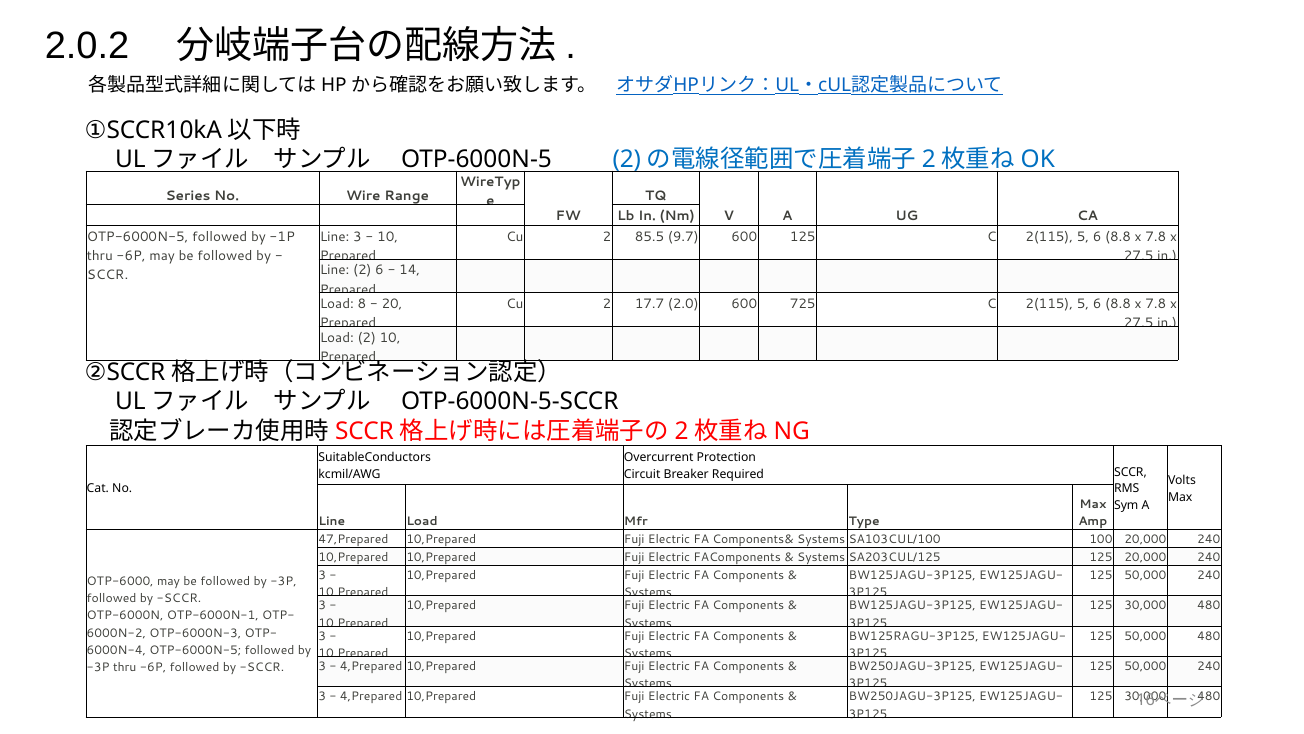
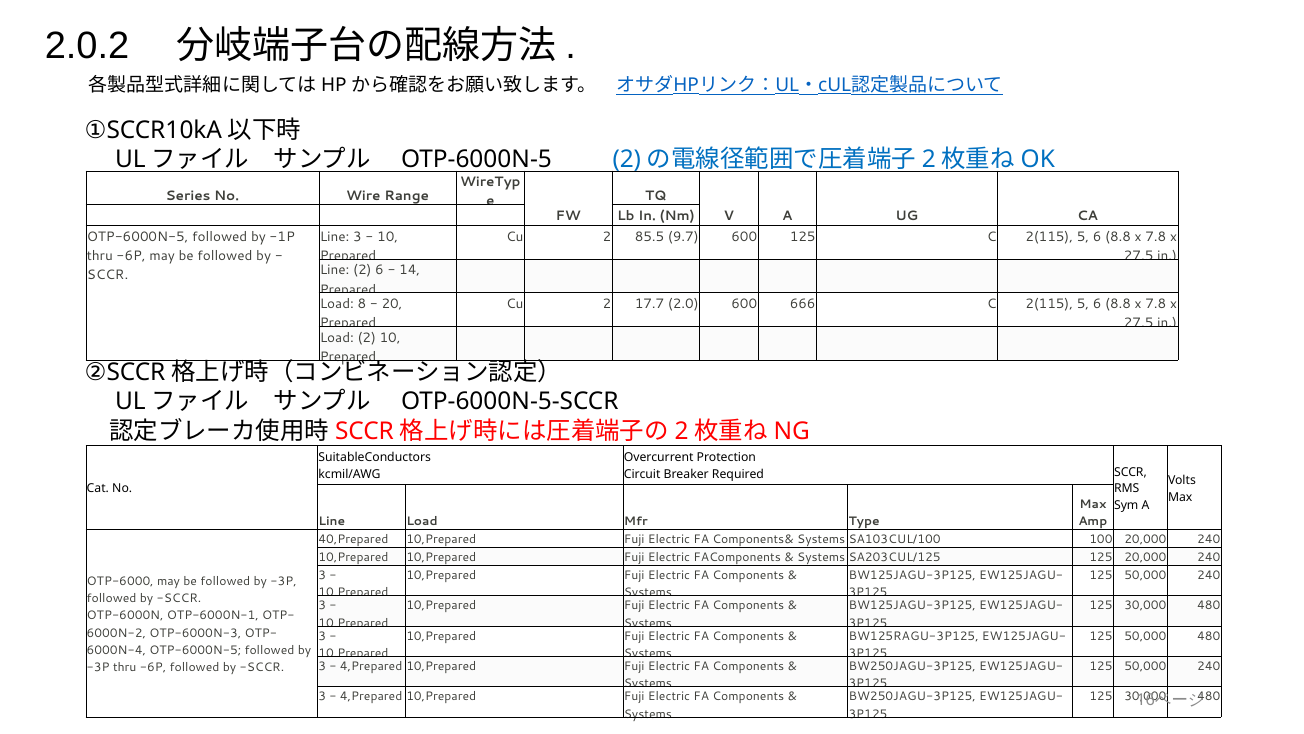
725: 725 -> 666 (803, 304)
47,Prepared: 47,Prepared -> 40,Prepared (353, 539)
